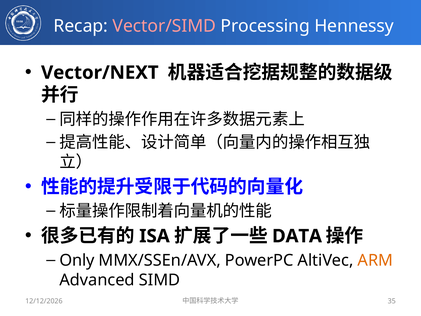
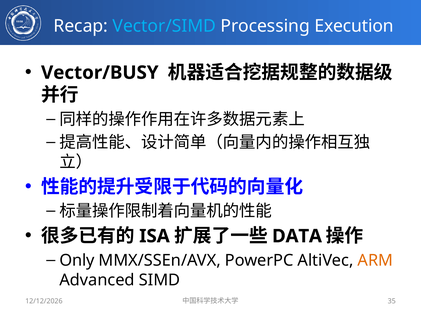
Vector/SIMD colour: pink -> light blue (164, 26)
Hennessy: Hennessy -> Execution (354, 26)
Vector/NEXT: Vector/NEXT -> Vector/BUSY (100, 73)
